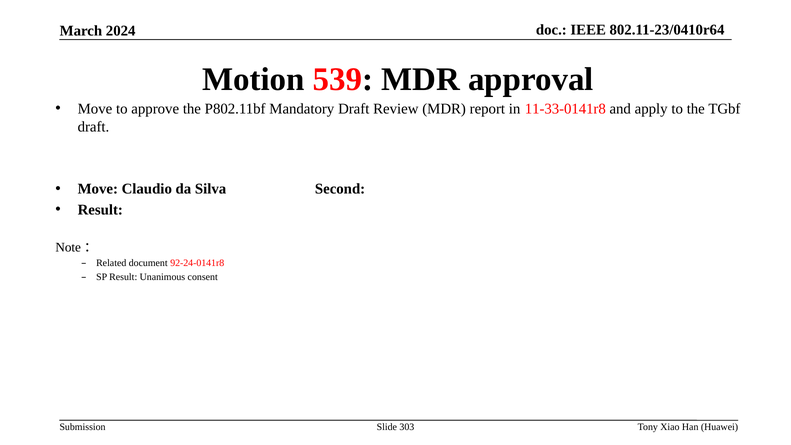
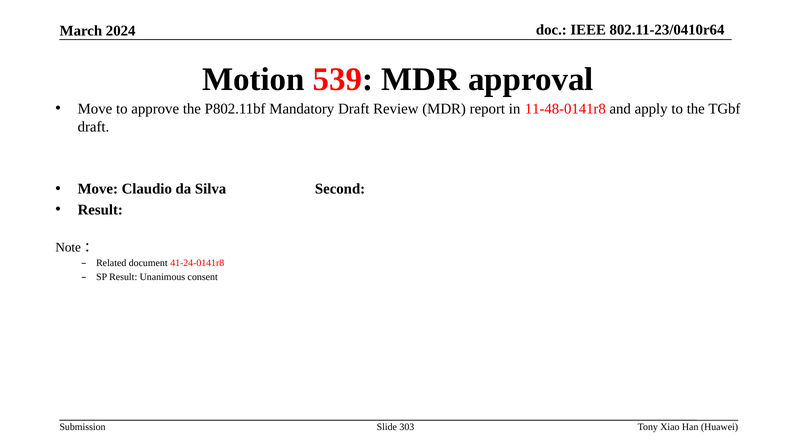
11-33-0141r8: 11-33-0141r8 -> 11-48-0141r8 (565, 109)
92-24-0141r8: 92-24-0141r8 -> 41-24-0141r8 (197, 263)
